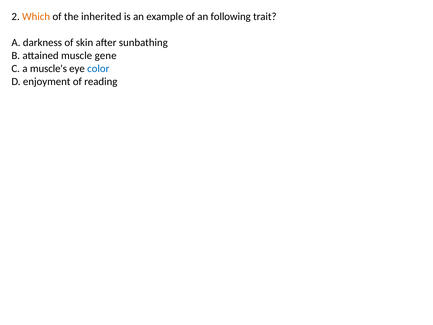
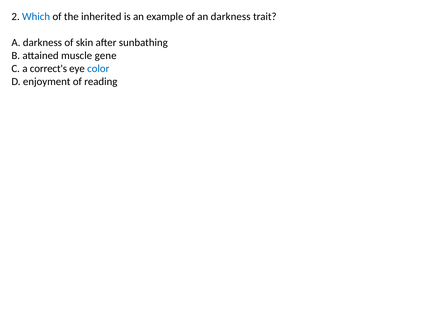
Which colour: orange -> blue (36, 17)
an following: following -> darkness (231, 17)
muscle's: muscle's -> correct's (48, 69)
